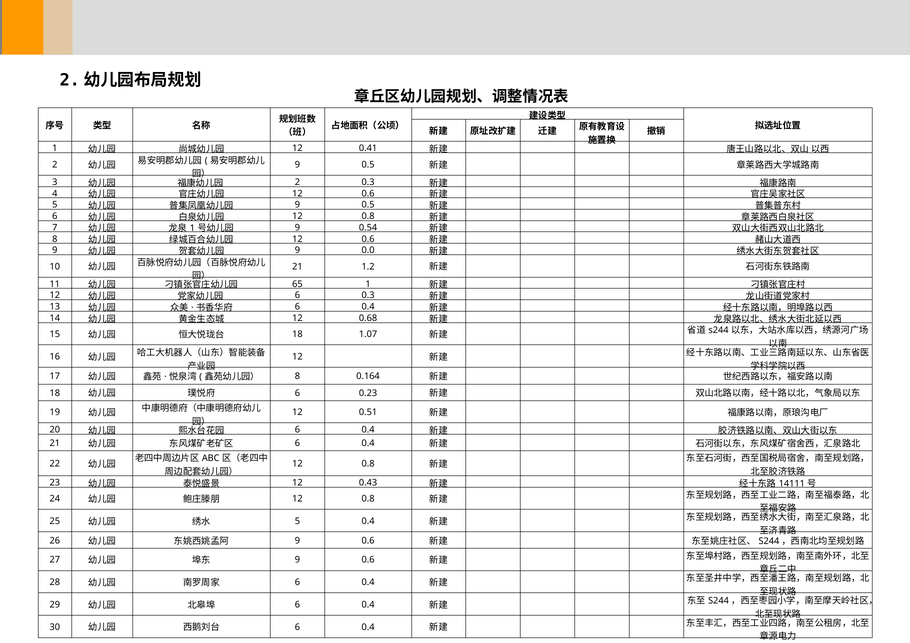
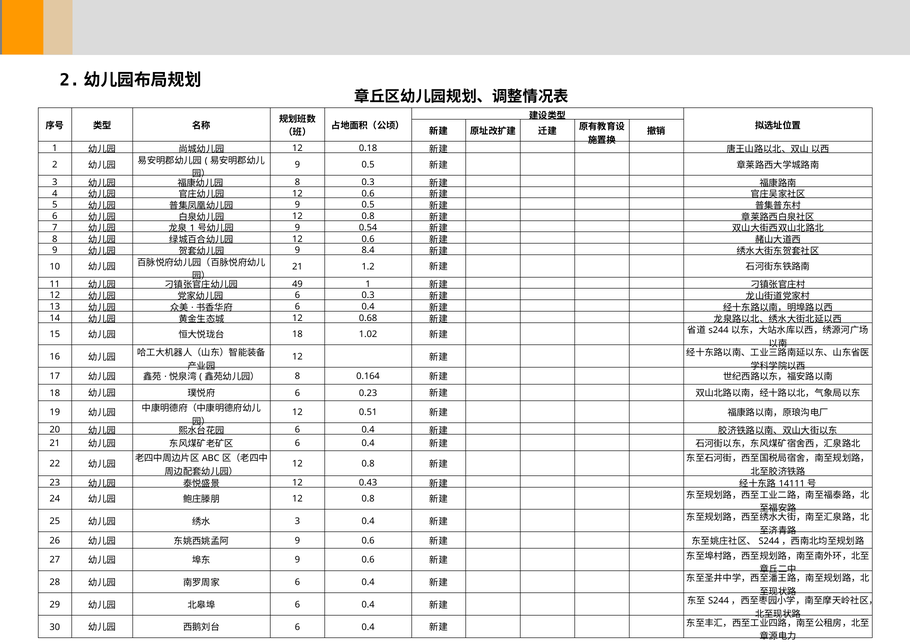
0.41: 0.41 -> 0.18 (368, 149)
2: 2 -> 8 (297, 182)
0.0: 0.0 -> 8.4 (368, 251)
65: 65 -> 49 (297, 284)
1.07: 1.07 -> 1.02 (368, 335)
5: 5 -> 3 (297, 522)
